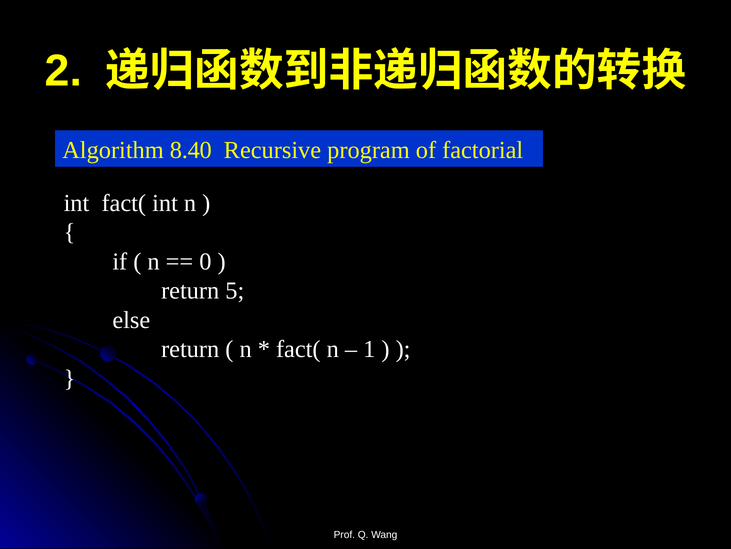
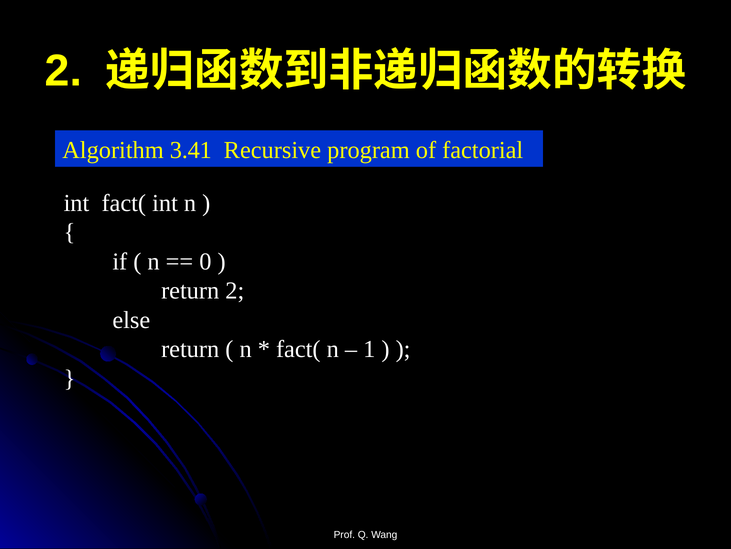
8.40: 8.40 -> 3.41 (191, 150)
return 5: 5 -> 2 (235, 290)
